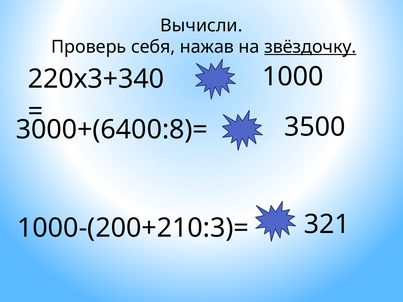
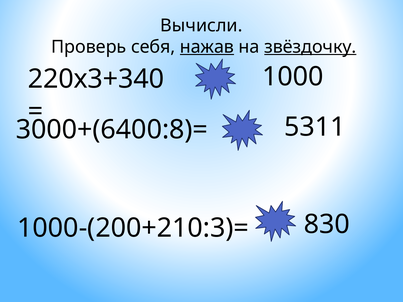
нажав underline: none -> present (207, 47)
3500: 3500 -> 5311 (315, 127)
321: 321 -> 830 (327, 225)
